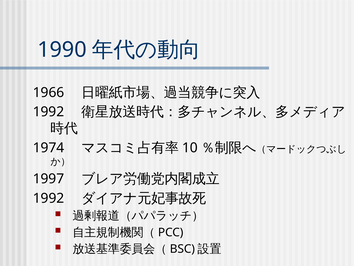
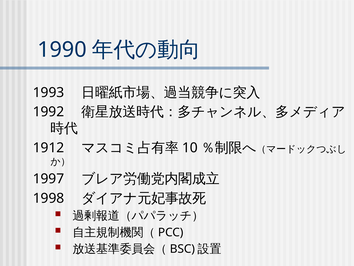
1966: 1966 -> 1993 (49, 92)
1974: 1974 -> 1912 (49, 147)
1992: 1992 -> 1998 (49, 198)
